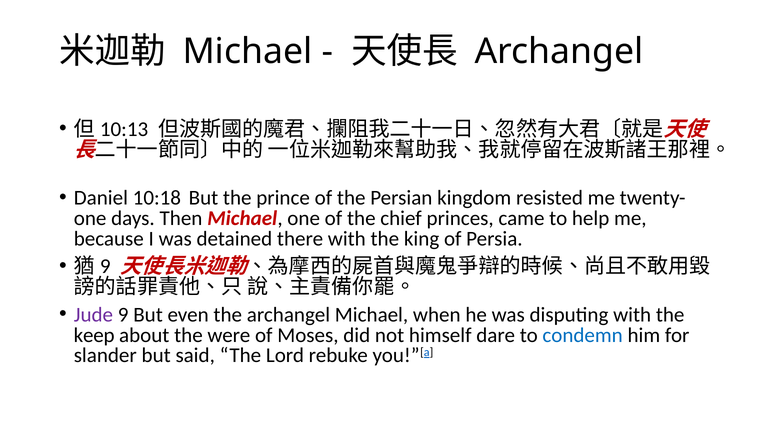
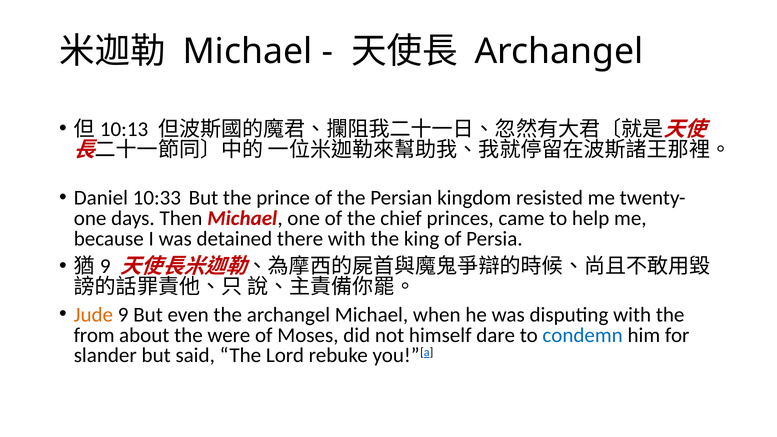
10:18: 10:18 -> 10:33 (157, 198)
Jude colour: purple -> orange (93, 315)
keep: keep -> from (94, 335)
